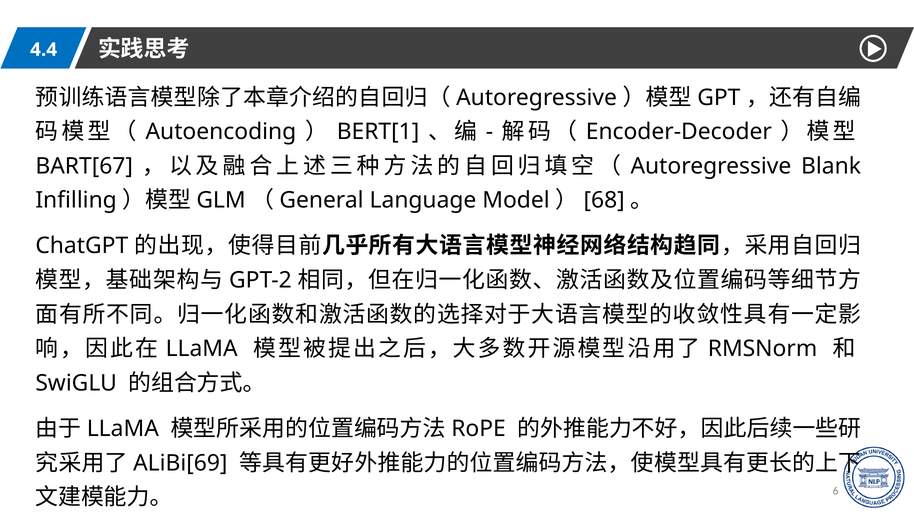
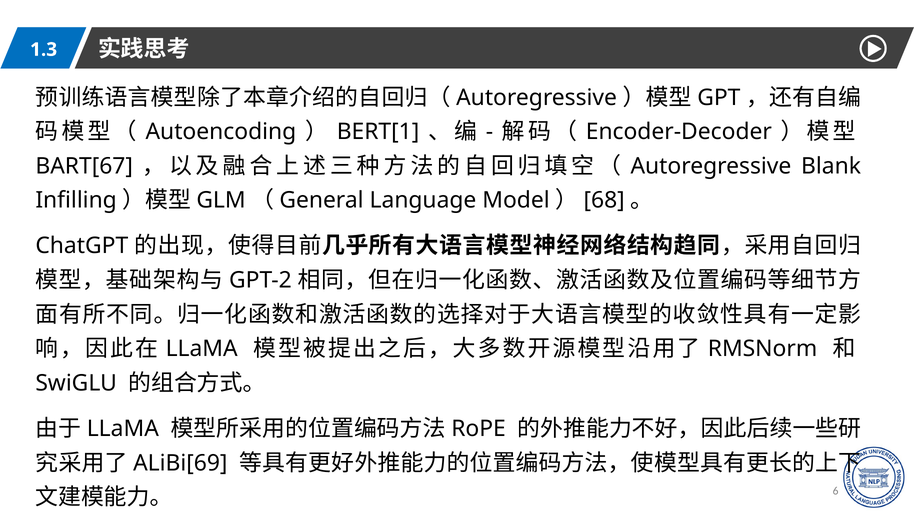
4.4: 4.4 -> 1.3 (44, 50)
